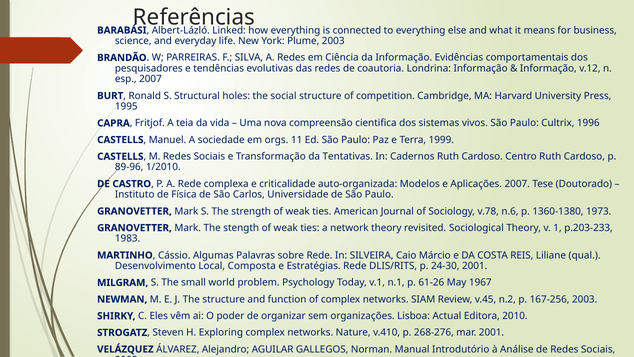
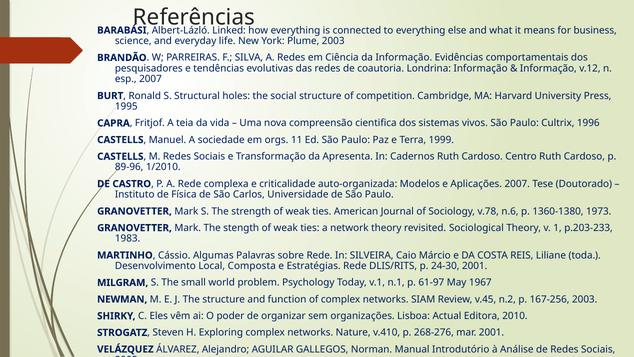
Tentativas: Tentativas -> Apresenta (348, 156)
qual: qual -> toda (585, 255)
61‐26: 61‐26 -> 61‐97 (431, 282)
